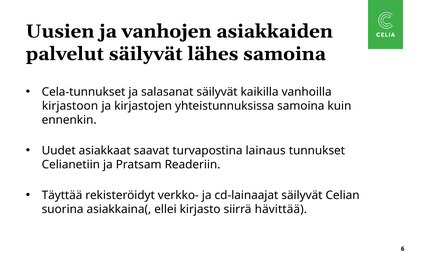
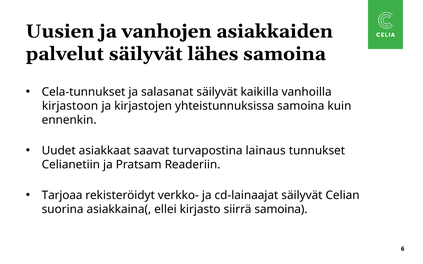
Täyttää: Täyttää -> Tarjoaa (62, 196)
siirrä hävittää: hävittää -> samoina (281, 210)
